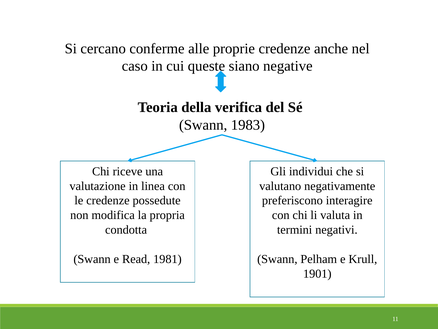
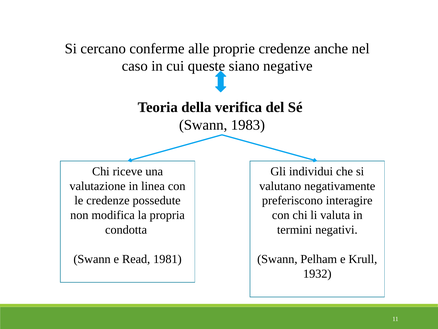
1901: 1901 -> 1932 (317, 273)
